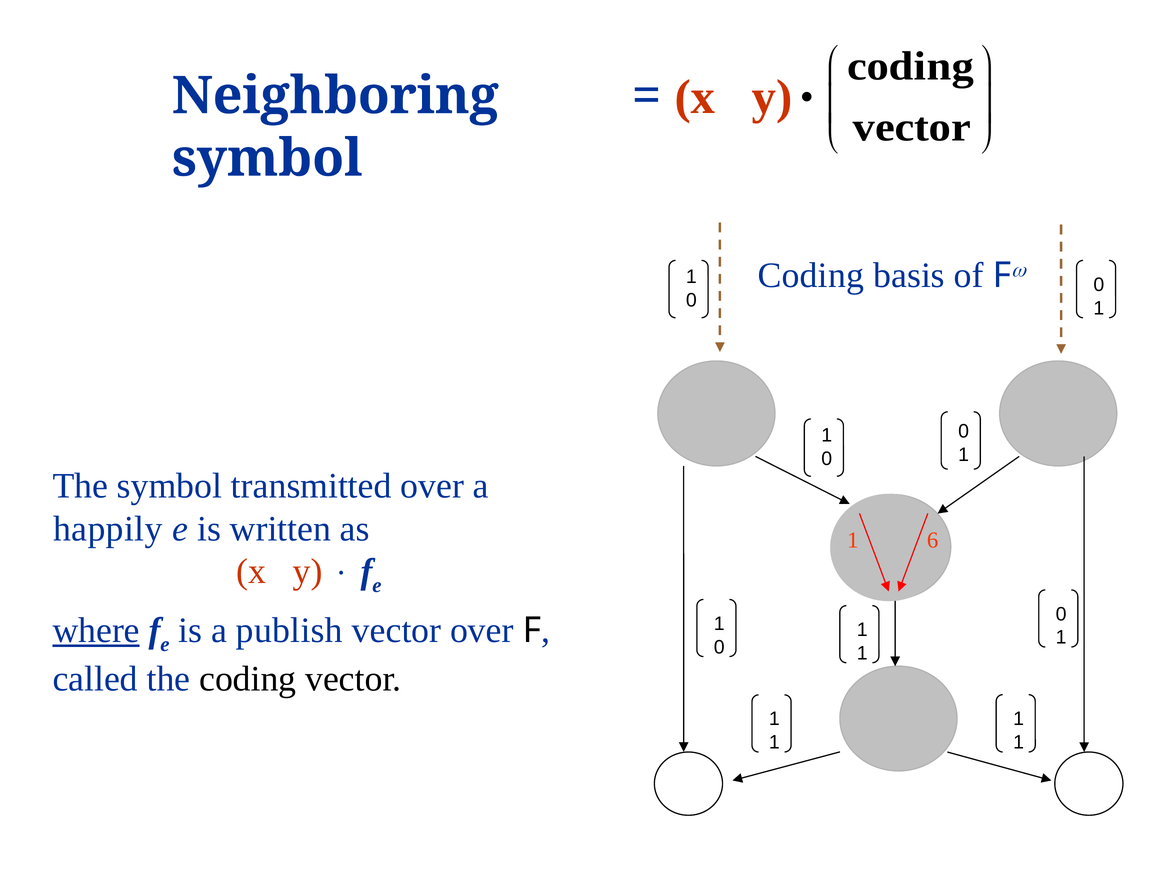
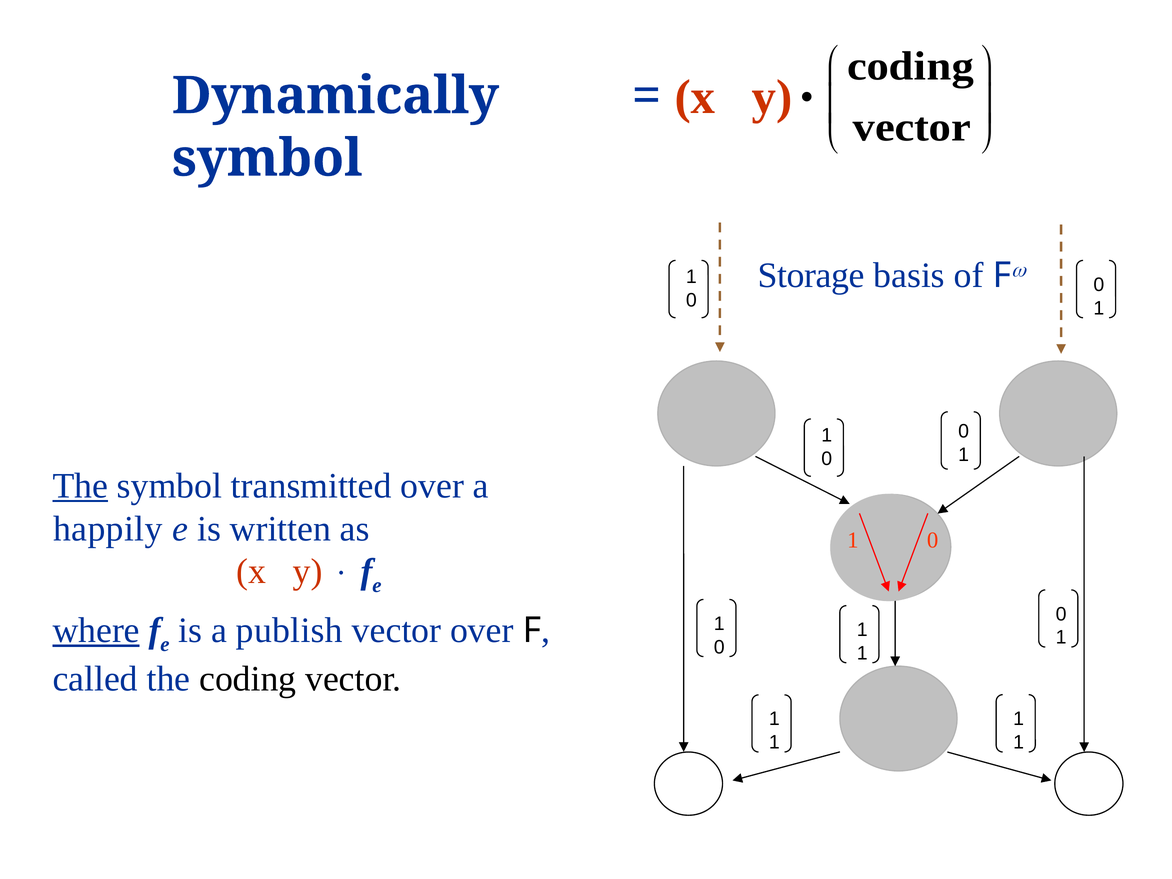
Neighboring: Neighboring -> Dynamically (335, 96)
Coding: Coding -> Storage (811, 275)
The underline: none -> present (80, 486)
6: 6 -> 0 (933, 540)
